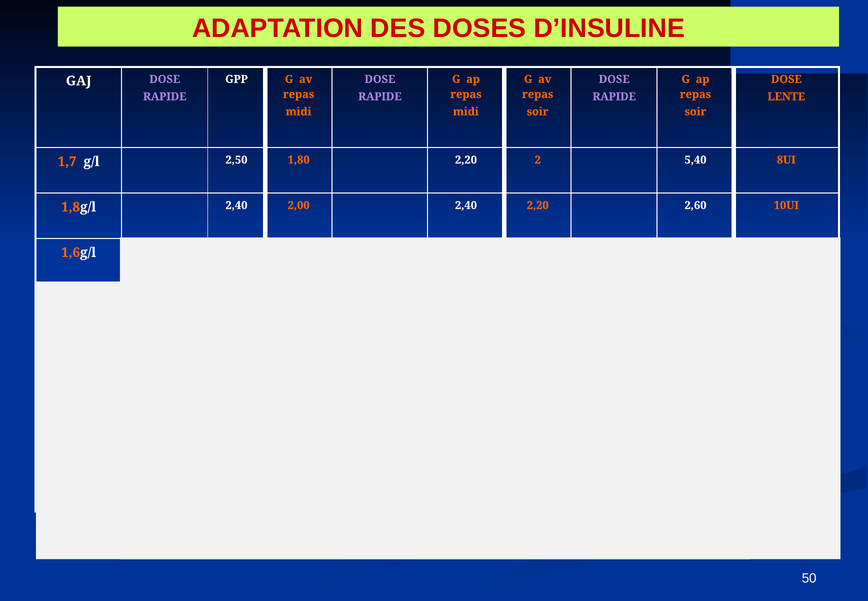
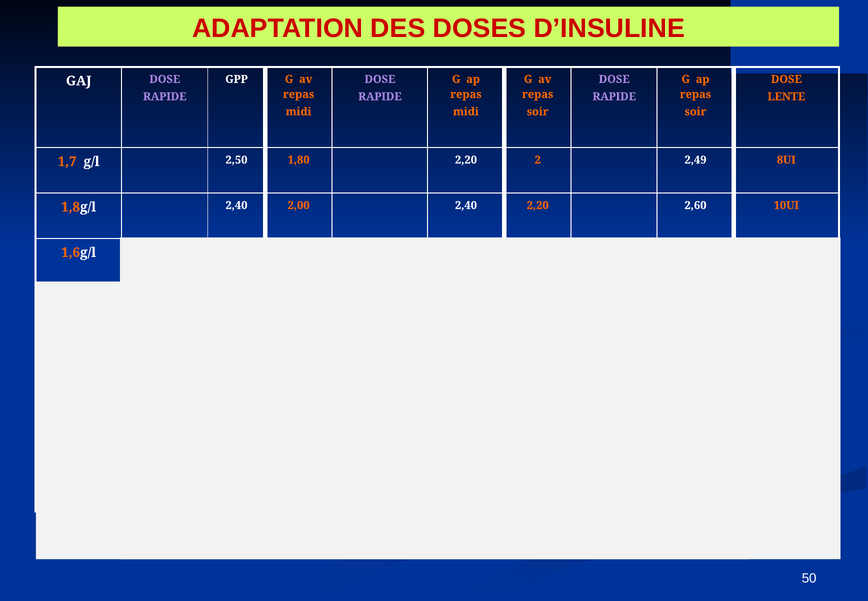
5,40: 5,40 -> 2,49 (695, 160)
